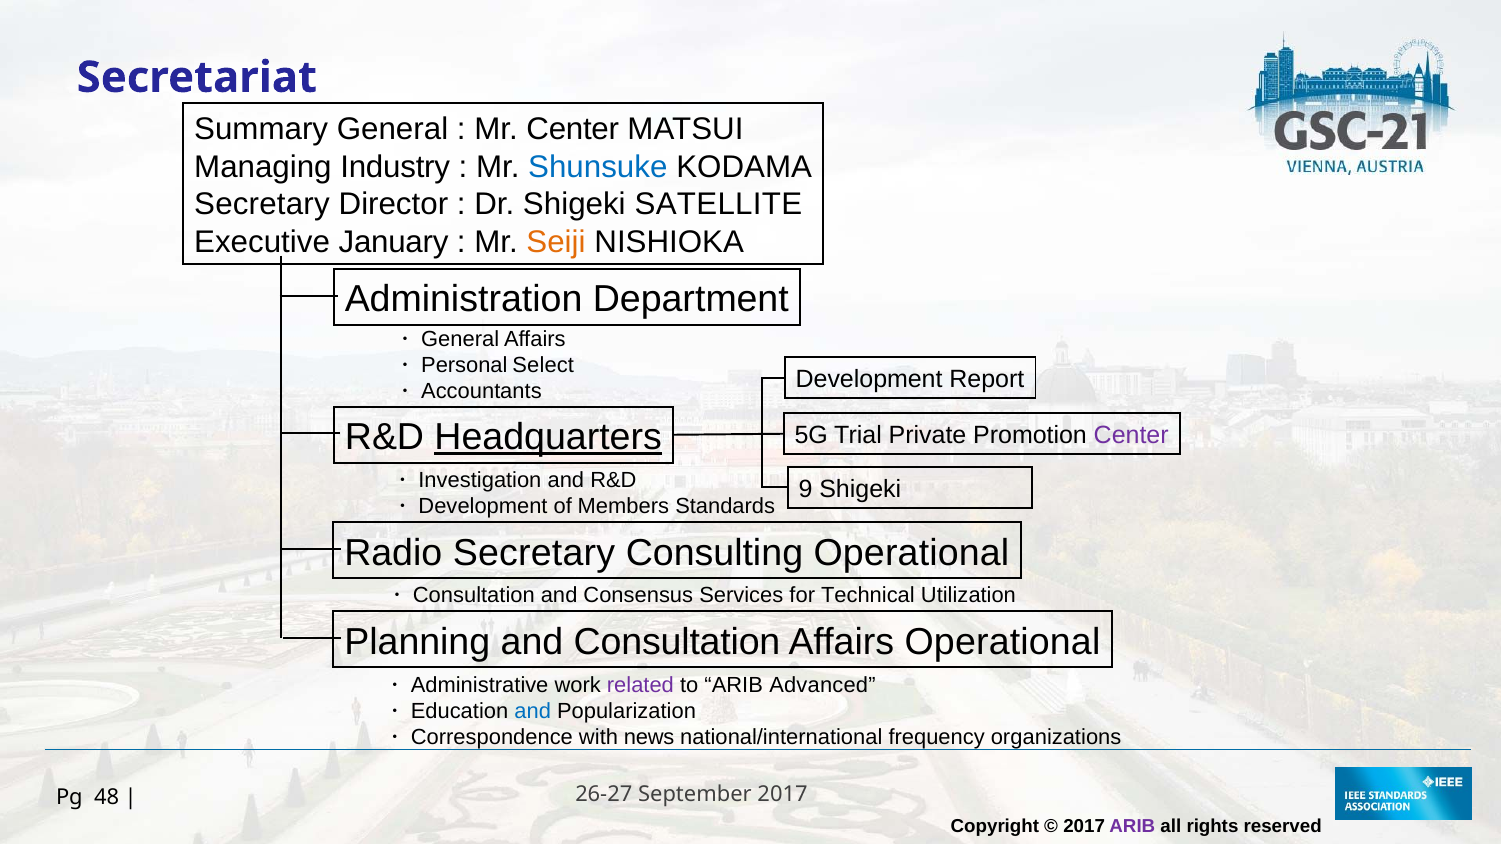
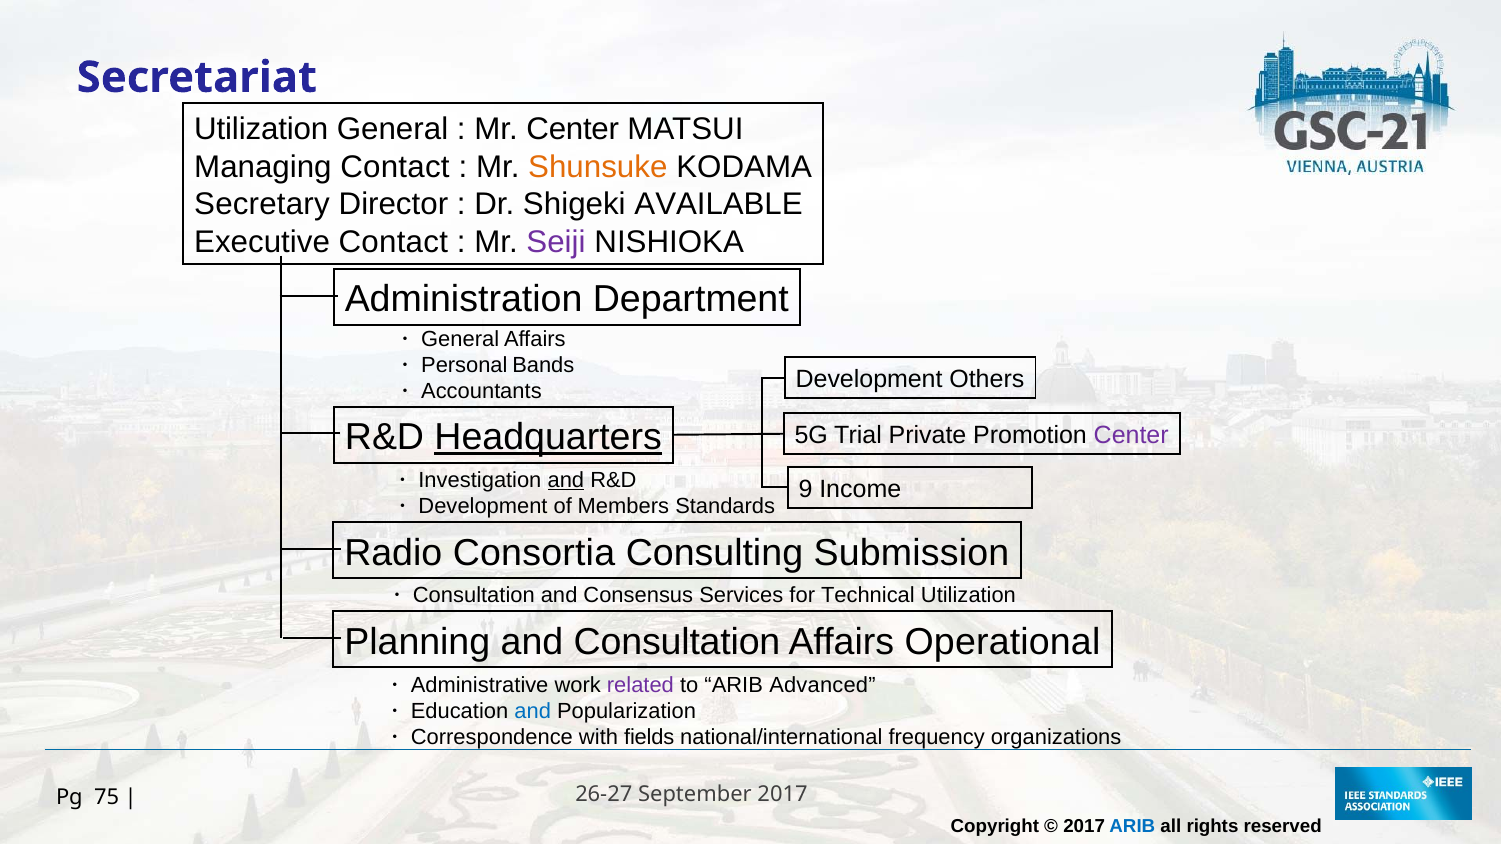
Summary: Summary -> Utilization (261, 129)
Managing Industry: Industry -> Contact (395, 167)
Shunsuke colour: blue -> orange (598, 167)
SATELLITE: SATELLITE -> AVAILABLE (719, 205)
Executive January: January -> Contact (393, 242)
Seiji colour: orange -> purple (556, 242)
Select: Select -> Bands (543, 366)
Report: Report -> Others (987, 380)
and underline: none -> present (566, 480)
9 Shigeki: Shigeki -> Income (860, 489)
Radio Secretary: Secretary -> Consortia (534, 553)
Consulting Operational: Operational -> Submission (911, 553)
news: news -> fields (649, 738)
48: 48 -> 75 (107, 798)
ARIB colour: purple -> blue (1132, 827)
